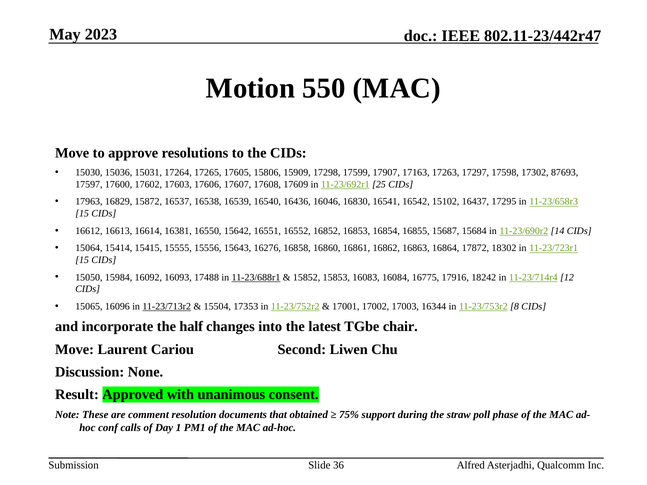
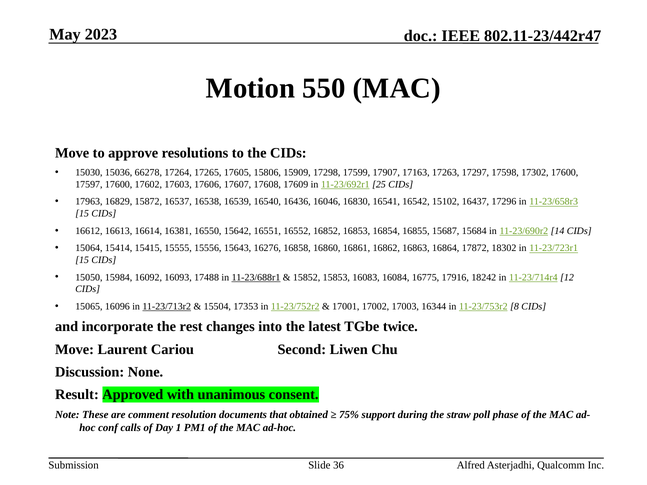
15031: 15031 -> 66278 (148, 173)
17302 87693: 87693 -> 17600 (565, 173)
17295: 17295 -> 17296 (504, 202)
half: half -> rest (191, 327)
chair: chair -> twice (400, 327)
